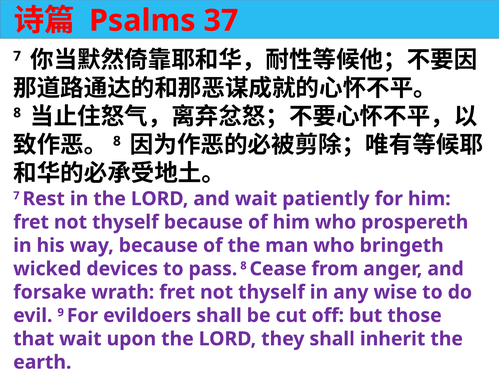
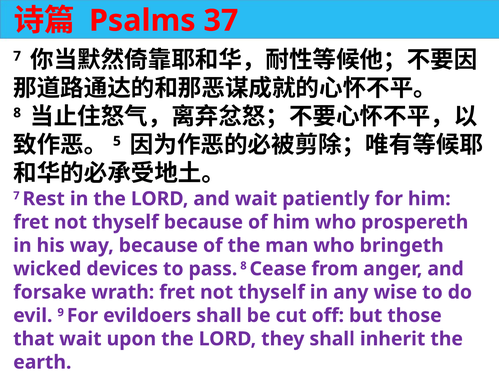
8: 8 -> 5 (117, 141)
